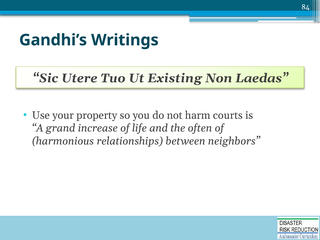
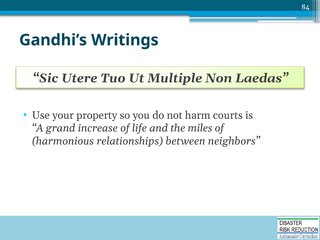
Existing: Existing -> Multiple (175, 78)
often: often -> miles (200, 128)
